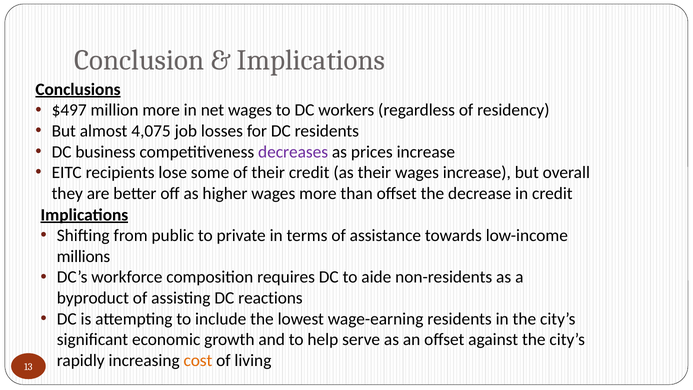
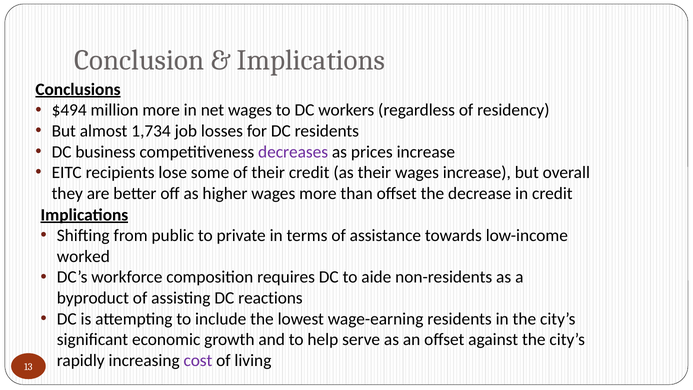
$497: $497 -> $494 (69, 110)
4,075: 4,075 -> 1,734 (151, 131)
millions: millions -> worked (83, 256)
cost colour: orange -> purple (198, 360)
